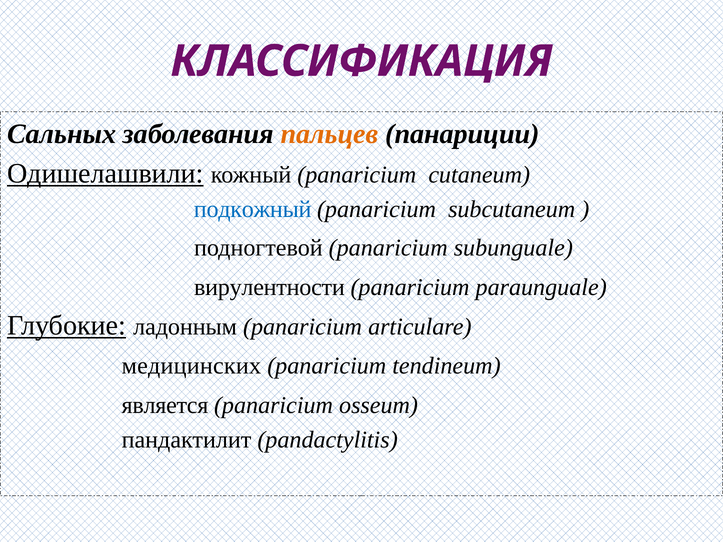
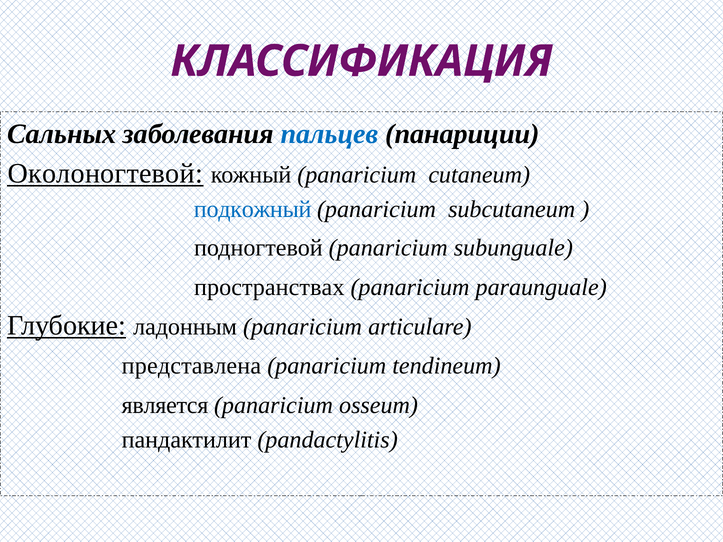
пальцев colour: orange -> blue (330, 134)
Одишелашвили: Одишелашвили -> Околоногтевой (105, 174)
вирулентности: вирулентности -> пространствах (269, 287)
медицинских: медицинских -> представлена (191, 366)
